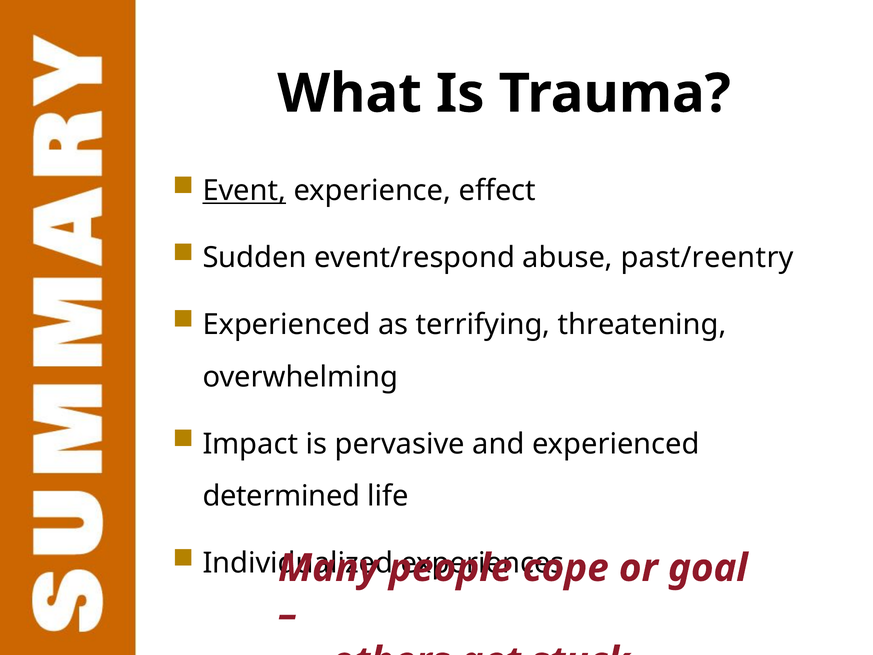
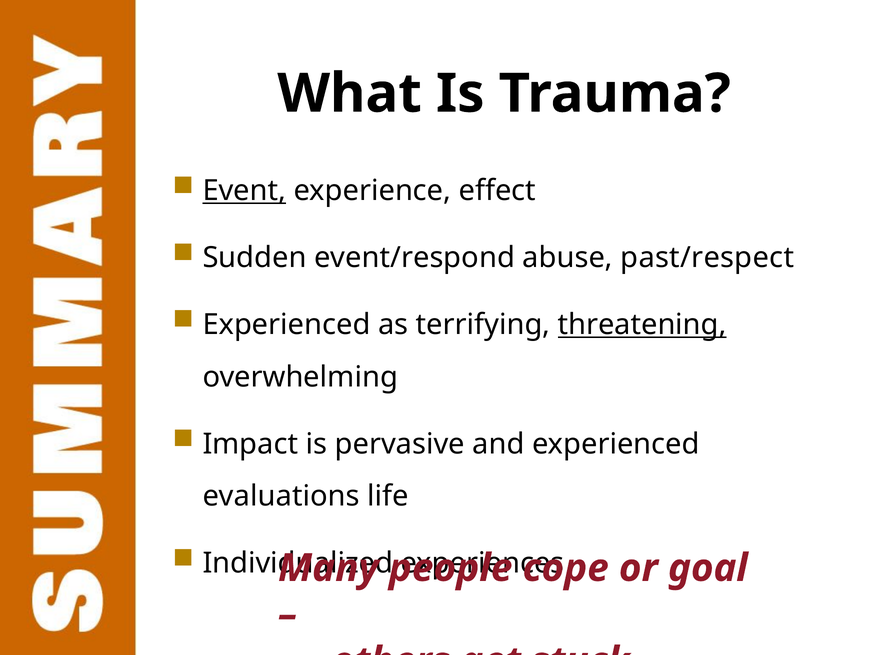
past/reentry: past/reentry -> past/respect (707, 258)
threatening underline: none -> present (642, 325)
determined: determined -> evaluations (281, 496)
